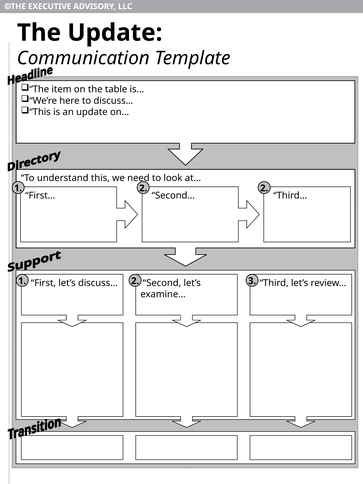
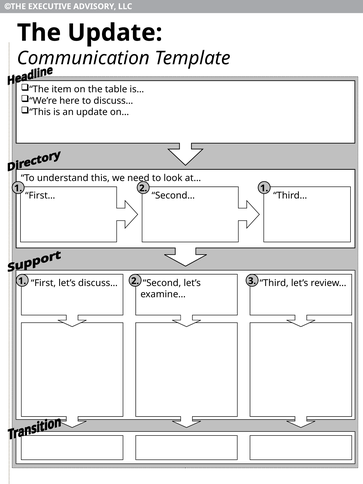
2 2: 2 -> 1 (264, 188)
